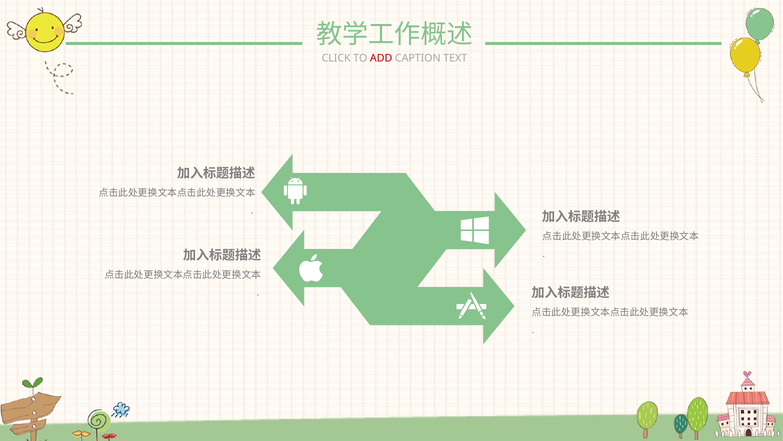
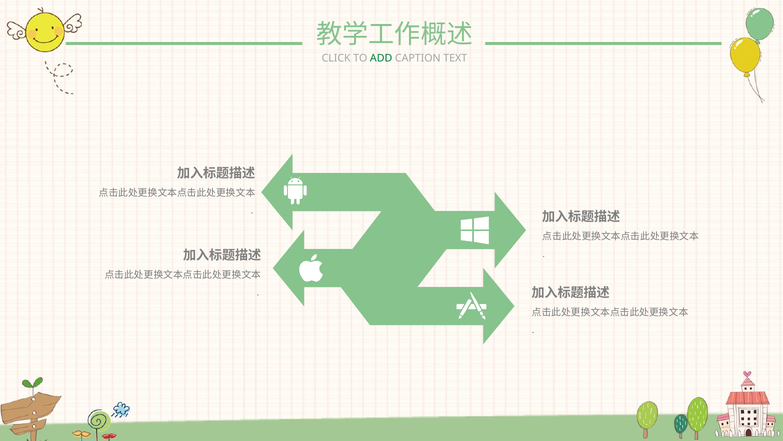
ADD colour: red -> green (381, 58)
